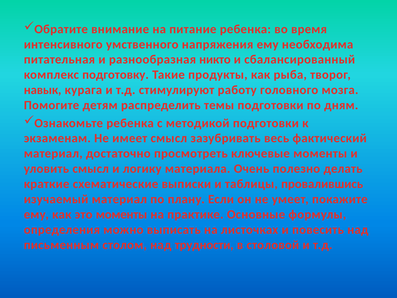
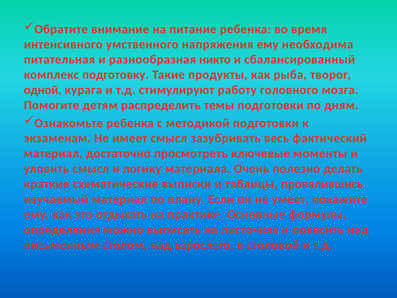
навык: навык -> одной (43, 90)
это моменты: моменты -> отдыхать (121, 214)
трудности: трудности -> взрослого (204, 245)
